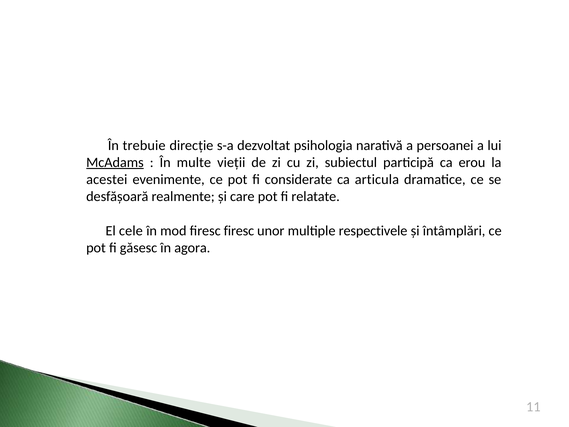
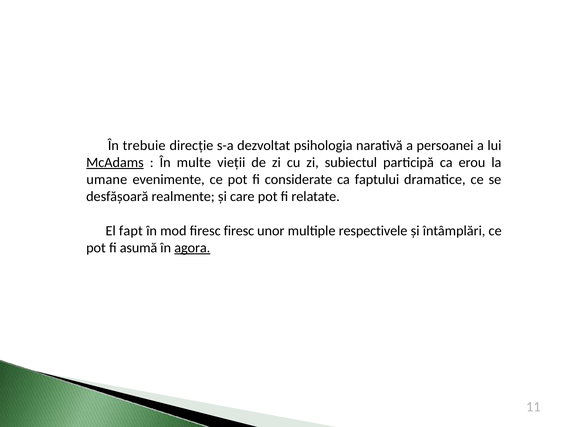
acestei: acestei -> umane (107, 179)
articula: articula -> faptului (377, 179)
cele: cele -> fapt (131, 231)
gǎsesc: gǎsesc -> asumă (139, 248)
agora underline: none -> present (192, 248)
